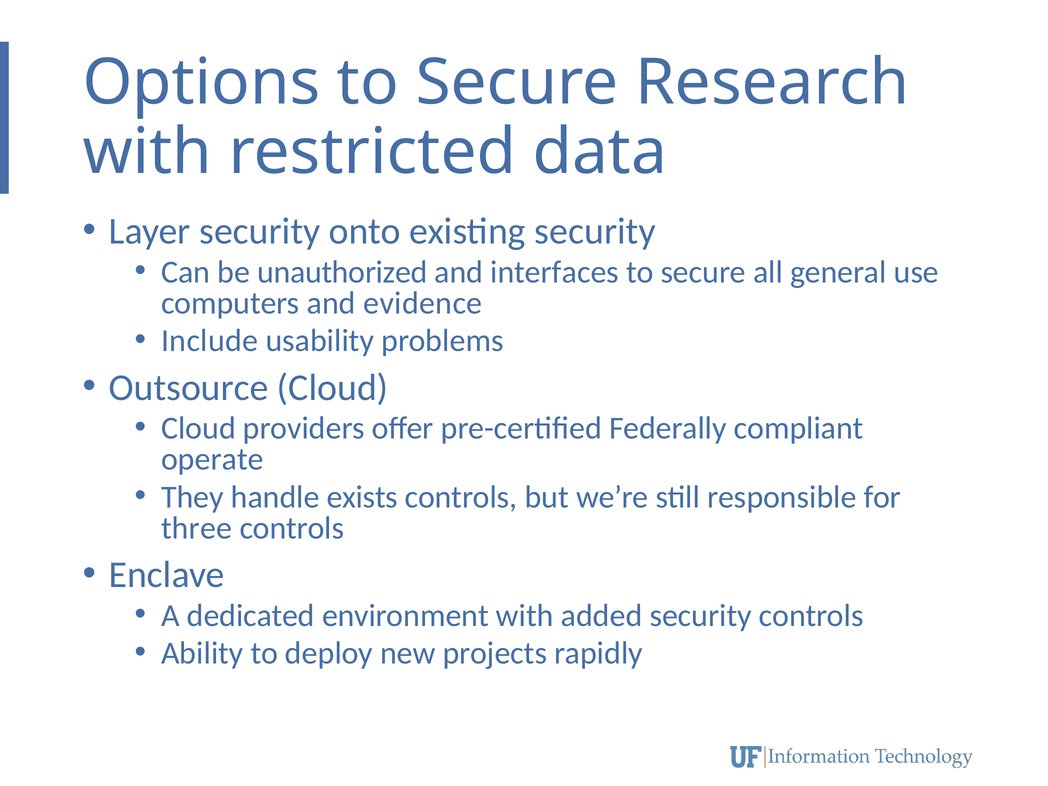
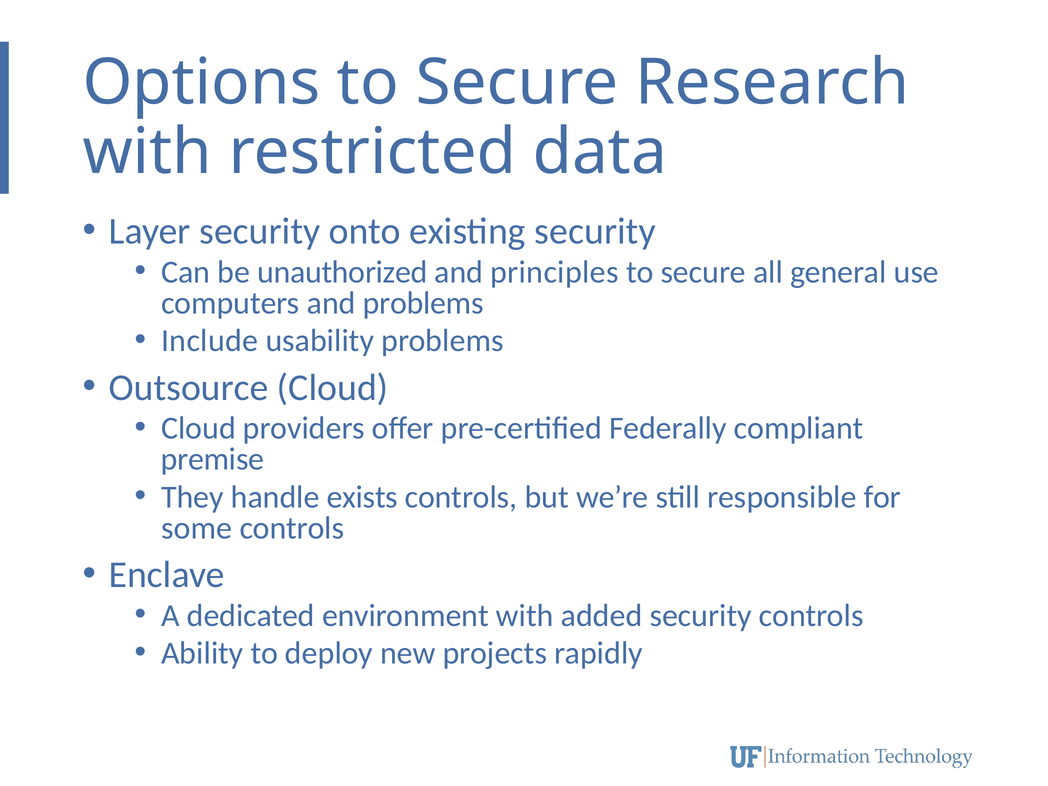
interfaces: interfaces -> principles (554, 272)
and evidence: evidence -> problems (423, 303)
operate: operate -> premise (212, 459)
three: three -> some (197, 528)
